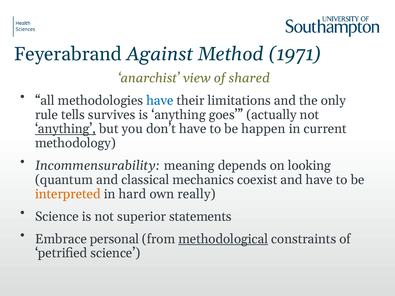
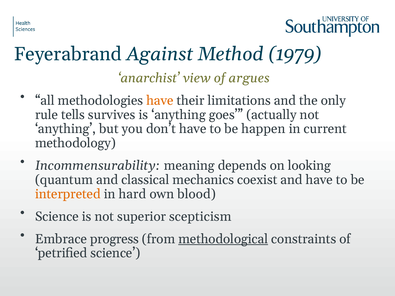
1971: 1971 -> 1979 (295, 54)
shared: shared -> argues (249, 78)
have colour: blue -> orange (160, 101)
anything underline: present -> none (65, 129)
really: really -> blood (197, 194)
statements: statements -> scepticism (200, 217)
personal: personal -> progress (114, 239)
